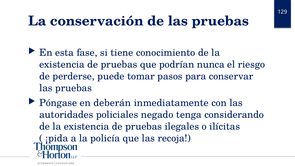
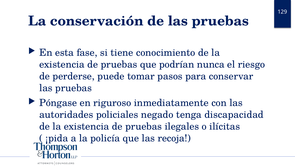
deberán: deberán -> riguroso (112, 103)
considerando: considerando -> discapacidad (234, 115)
